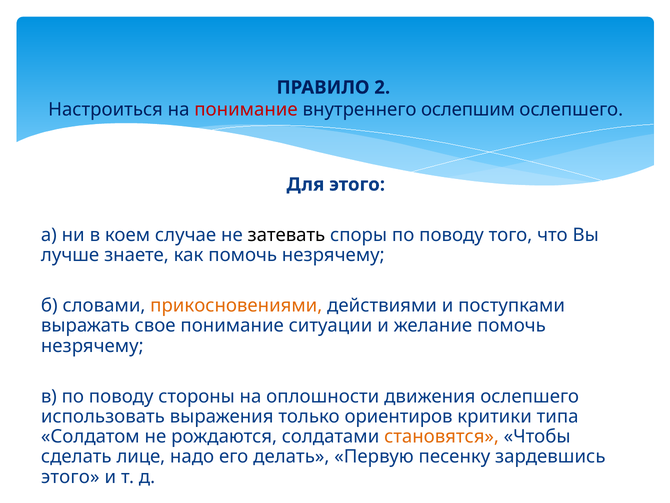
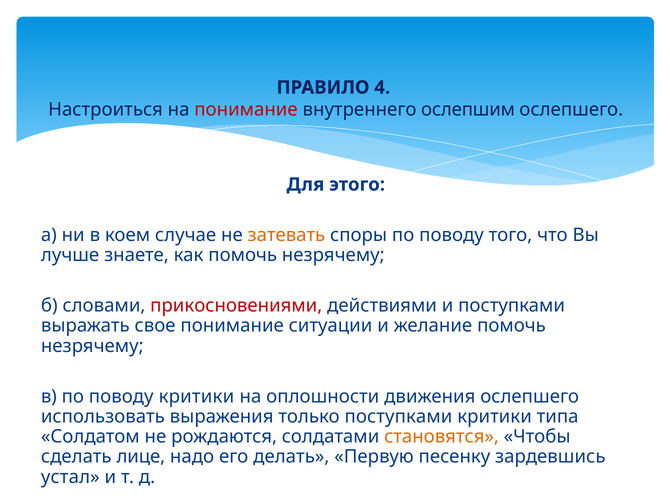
2: 2 -> 4 (382, 87)
затевать colour: black -> orange (286, 235)
прикосновениями colour: orange -> red (236, 305)
поводу стороны: стороны -> критики (196, 396)
только ориентиров: ориентиров -> поступками (398, 416)
этого: этого -> устал (70, 476)
